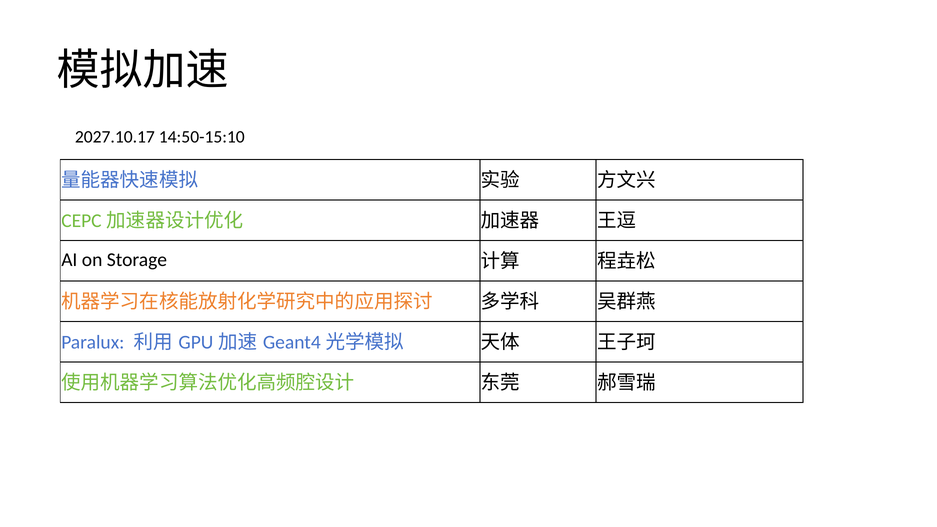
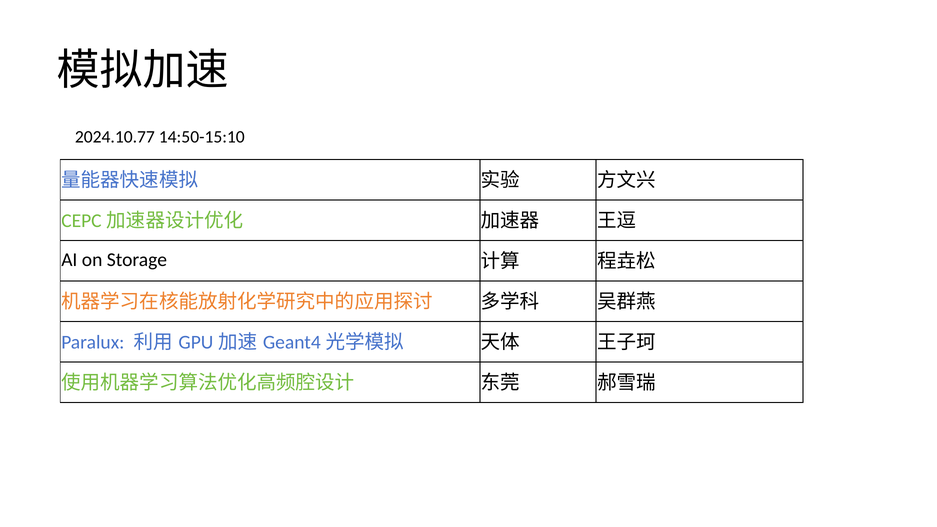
2027.10.17: 2027.10.17 -> 2024.10.77 (115, 137)
